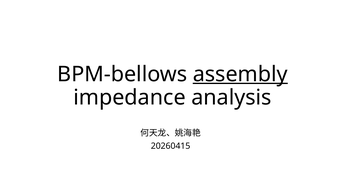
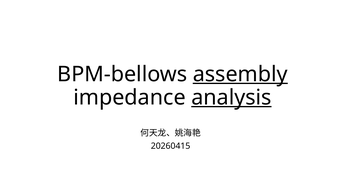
analysis underline: none -> present (231, 97)
